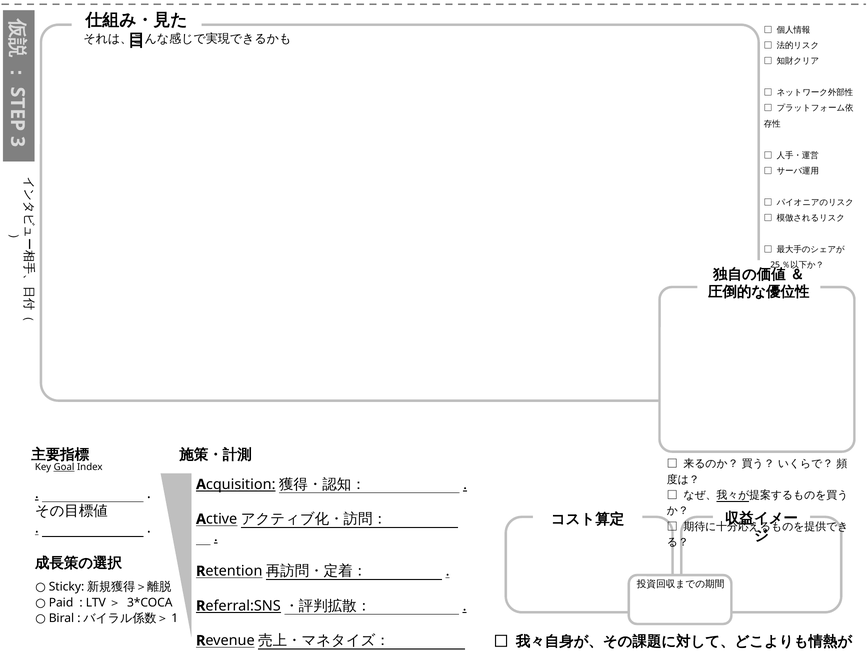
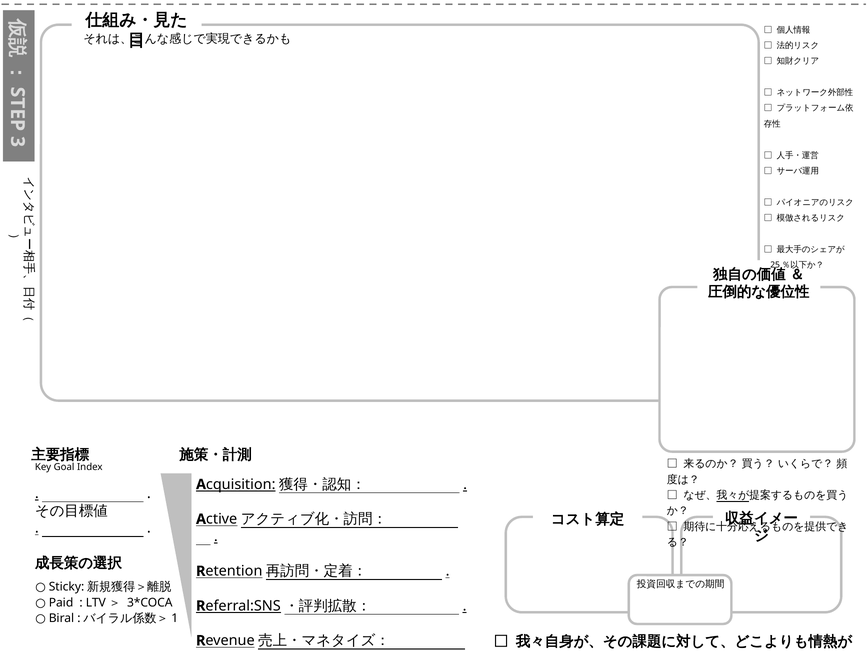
Goal underline: present -> none (64, 467)
